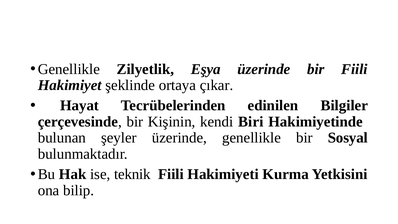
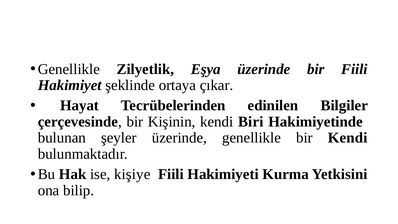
bir Sosyal: Sosyal -> Kendi (348, 138)
teknik: teknik -> kişiye (132, 174)
